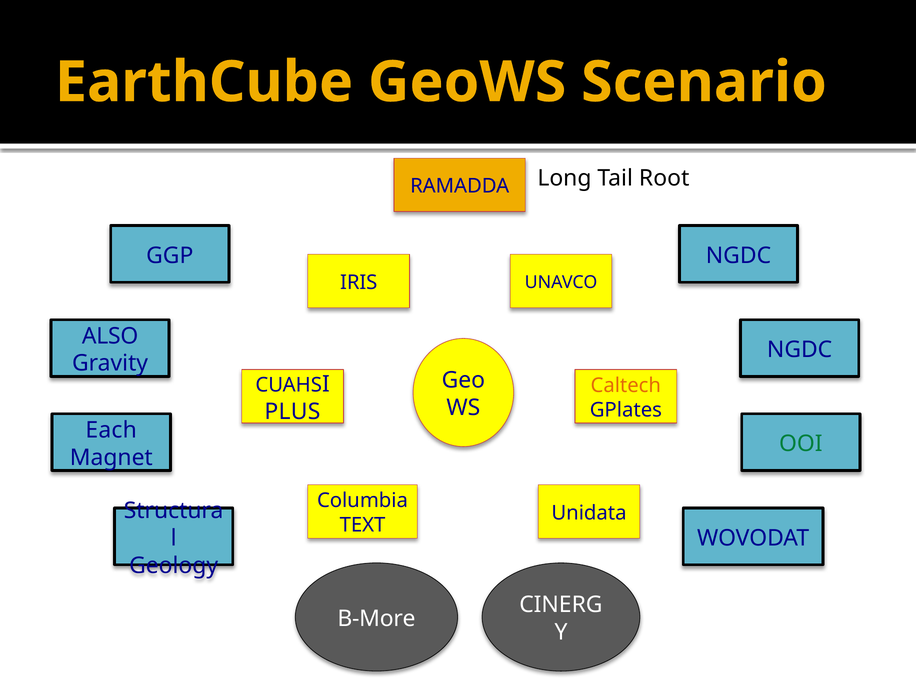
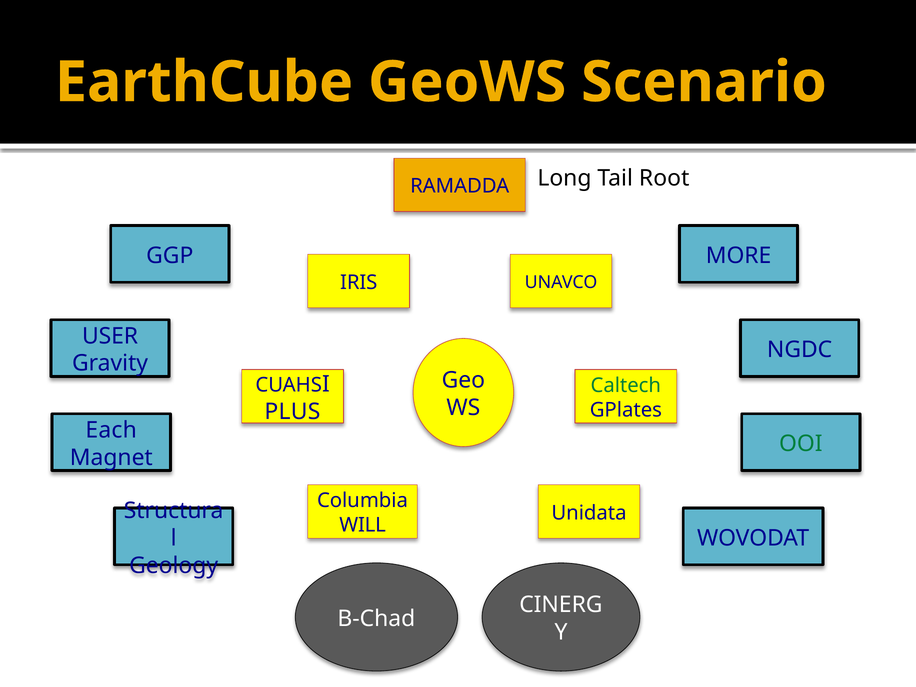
NGDC: NGDC -> MORE (739, 256)
ALSO: ALSO -> USER (110, 336)
Caltech colour: orange -> green (626, 385)
TEXT: TEXT -> WILL (363, 525)
B-More: B-More -> B-Chad (376, 619)
